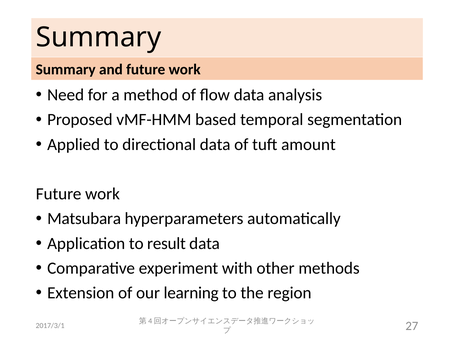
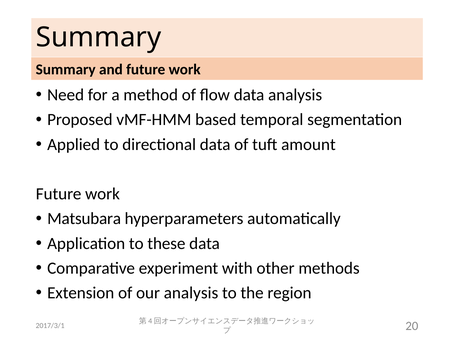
result: result -> these (166, 243)
our learning: learning -> analysis (191, 293)
27: 27 -> 20 (412, 325)
